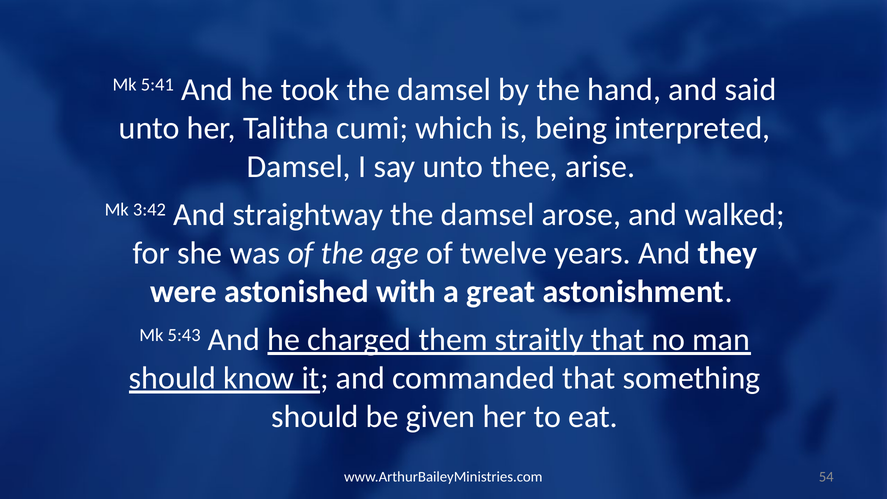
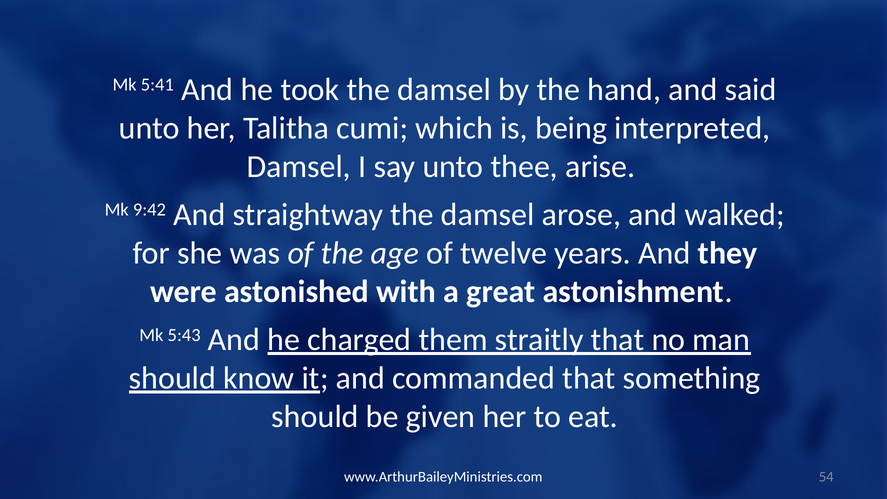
3:42: 3:42 -> 9:42 (149, 210)
